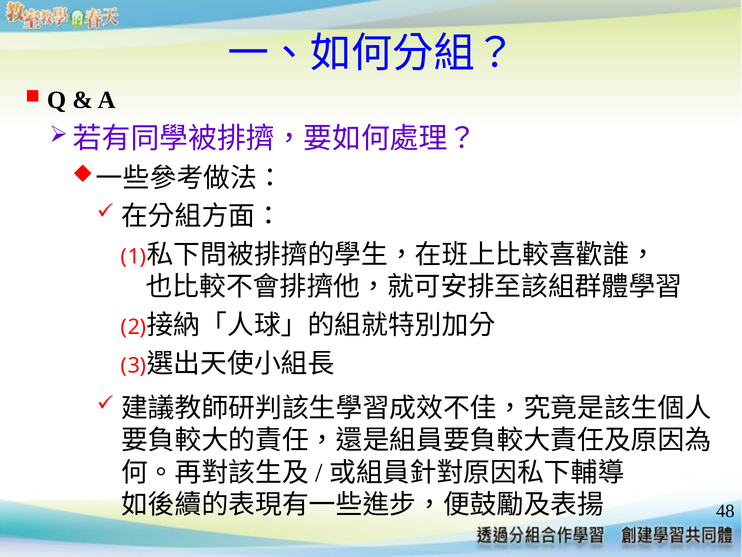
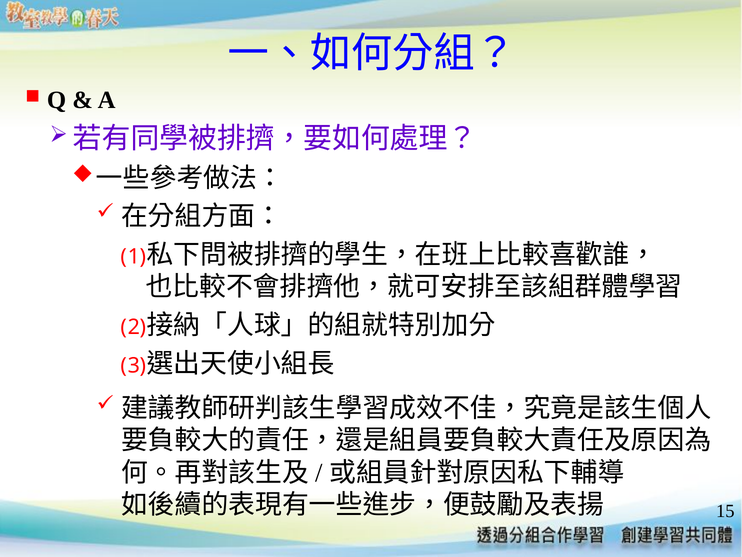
48: 48 -> 15 (725, 511)
